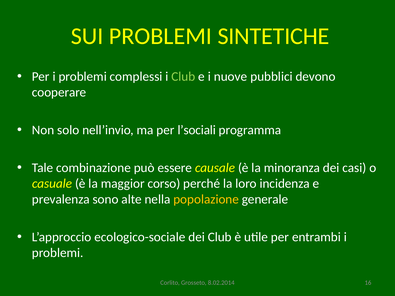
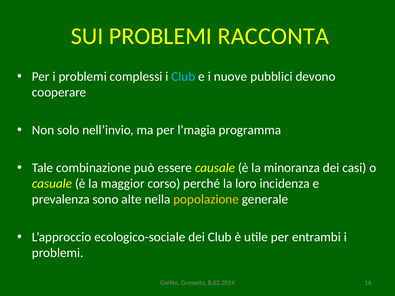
SINTETICHE: SINTETICHE -> RACCONTA (273, 36)
Club colour: light green -> light blue (183, 77)
l’sociali: l’sociali -> l’magia (197, 130)
